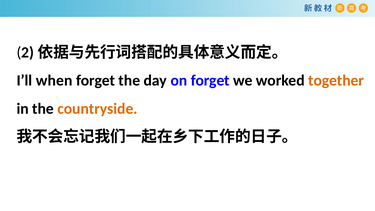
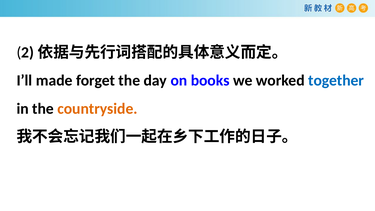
when: when -> made (54, 81)
on forget: forget -> books (210, 81)
together colour: orange -> blue (336, 81)
